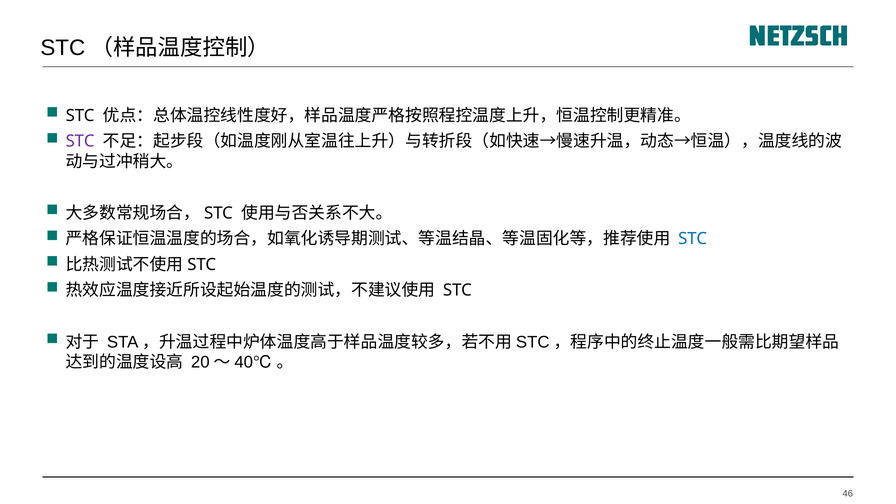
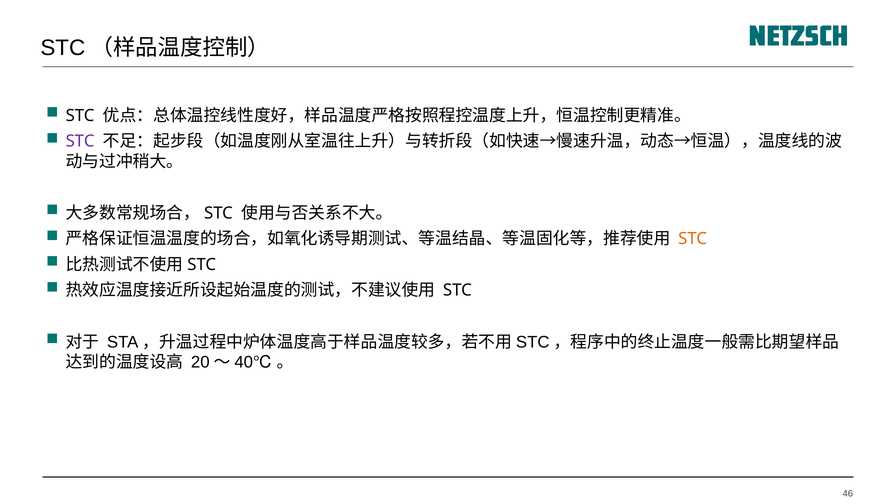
STC colour: blue -> orange (693, 239)
